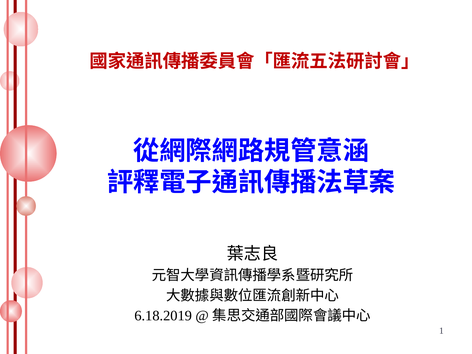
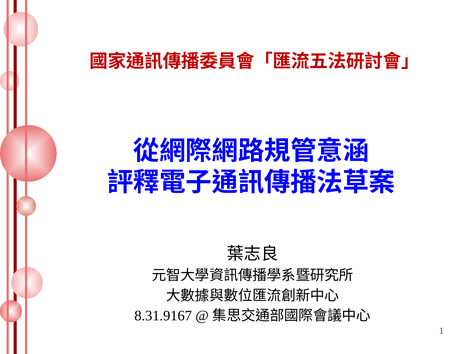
6.18.2019: 6.18.2019 -> 8.31.9167 (163, 316)
